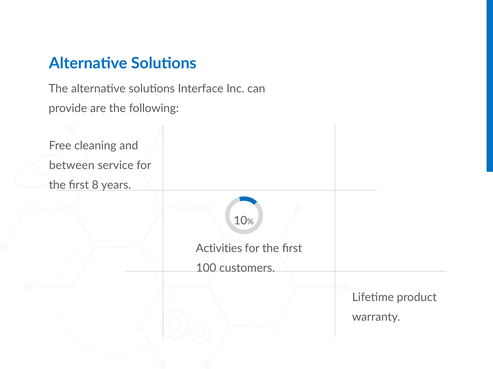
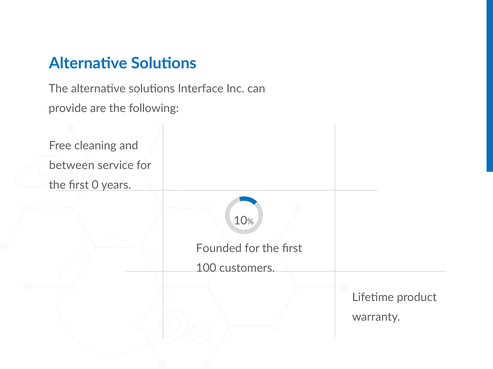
8: 8 -> 0 (95, 185)
Activities: Activities -> Founded (219, 249)
